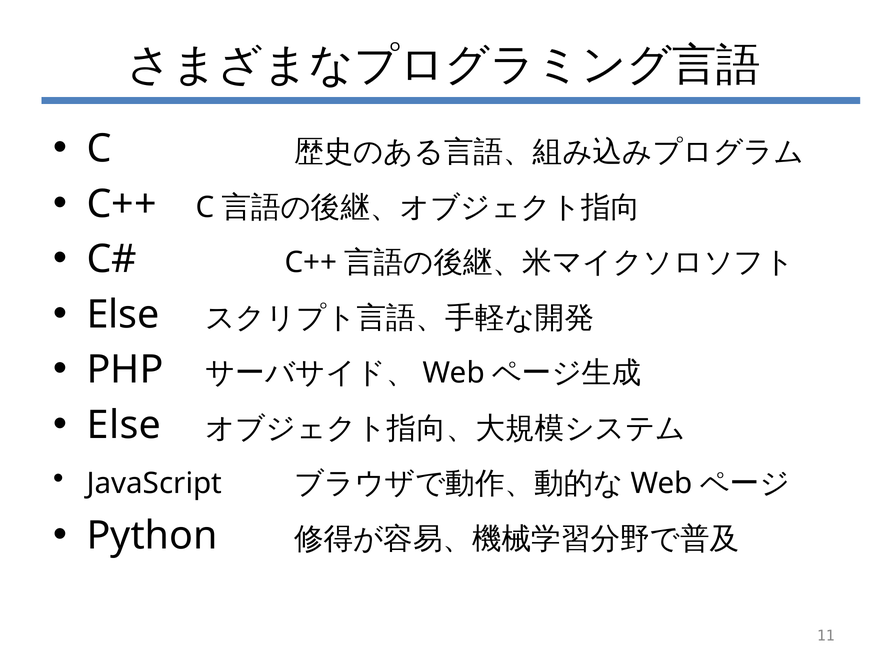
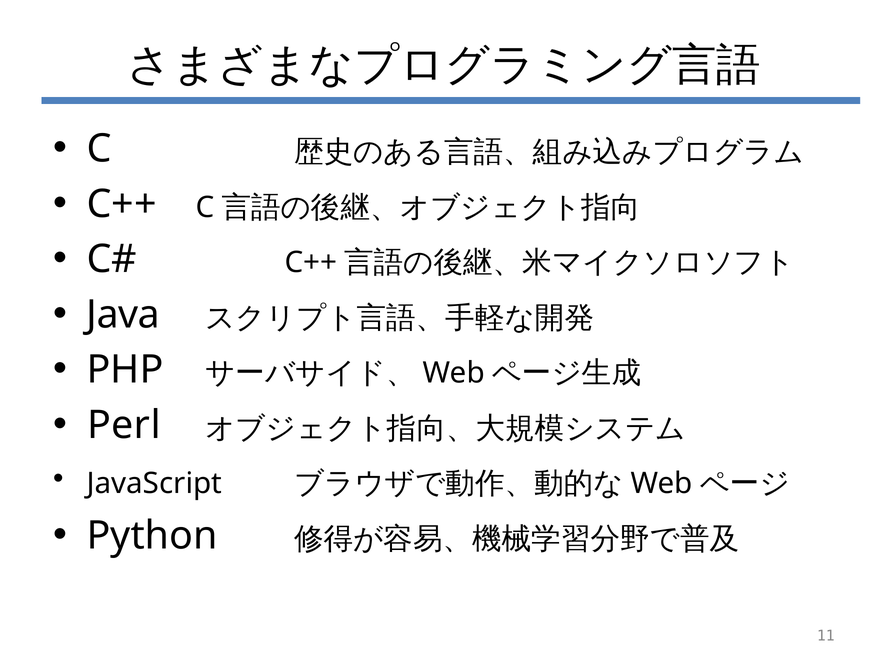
Else: Else -> Java (123, 315)
Else: Else -> Perl (124, 425)
